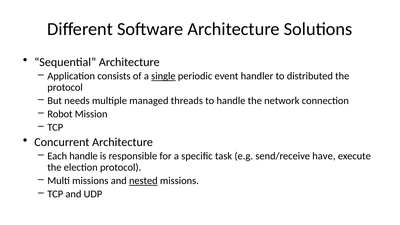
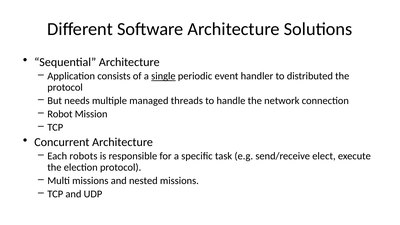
Each handle: handle -> robots (83, 156)
have: have -> elect (324, 156)
nested underline: present -> none (143, 181)
